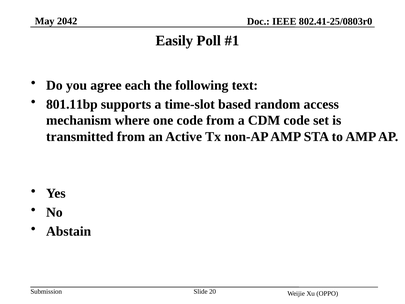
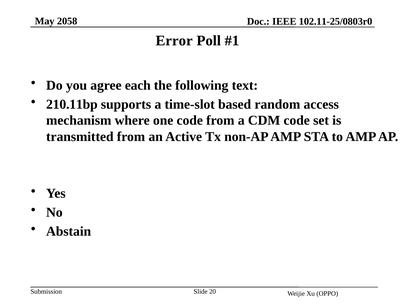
2042: 2042 -> 2058 (67, 21)
802.41-25/0803r0: 802.41-25/0803r0 -> 102.11-25/0803r0 (336, 21)
Easily: Easily -> Error (174, 41)
801.11bp: 801.11bp -> 210.11bp (72, 104)
